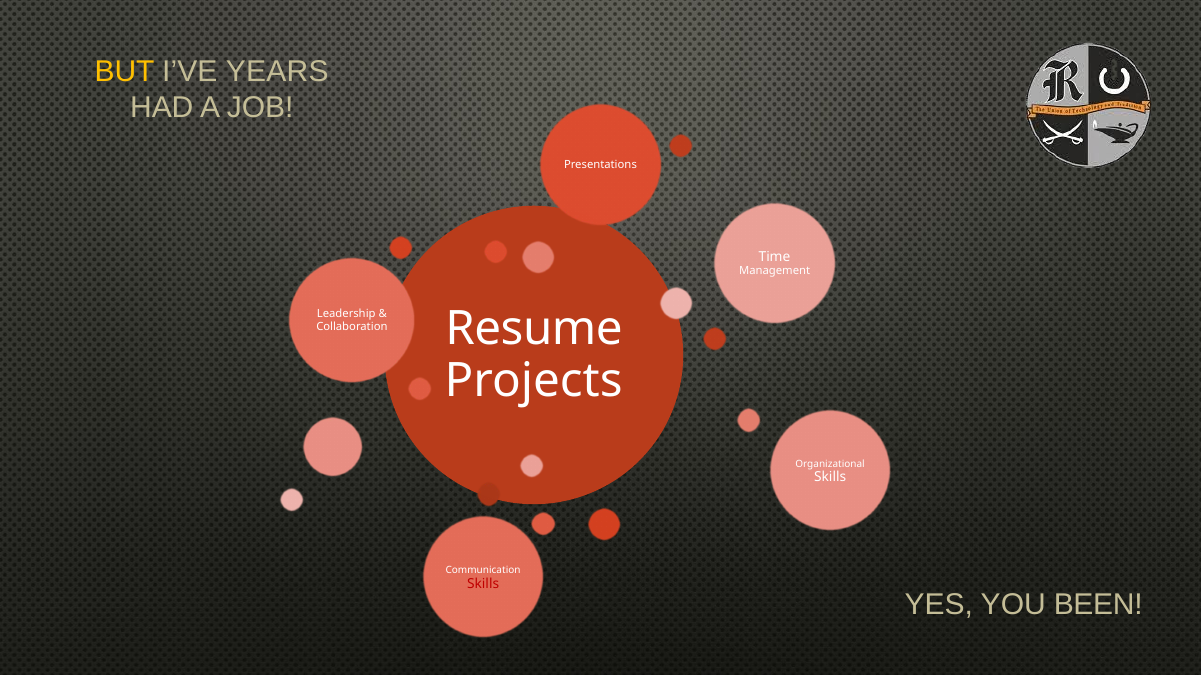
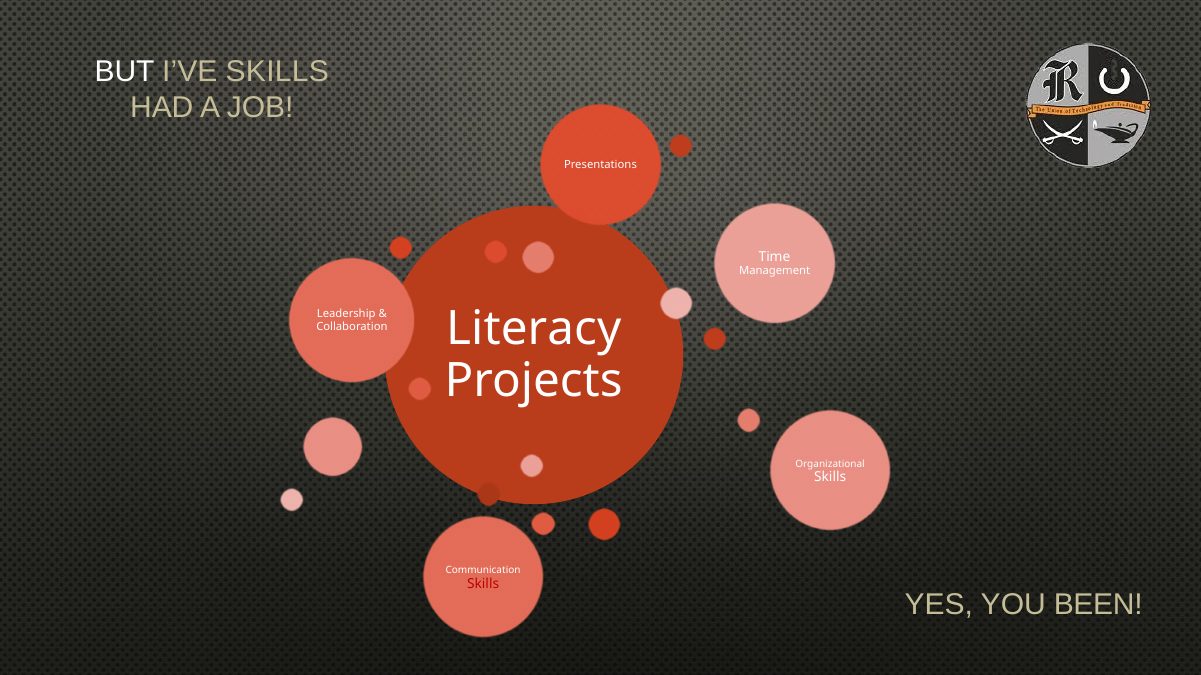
BUT colour: yellow -> white (125, 71)
I’VE YEARS: YEARS -> SKILLS (277, 71)
Resume: Resume -> Literacy (534, 329)
